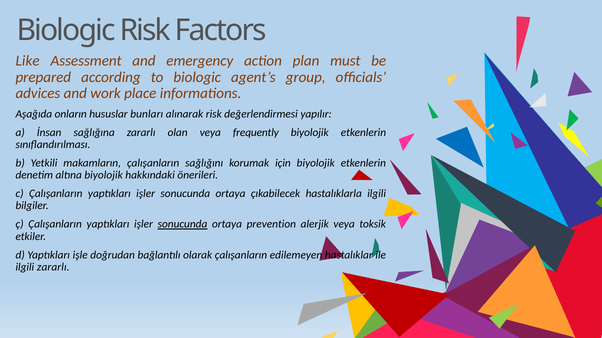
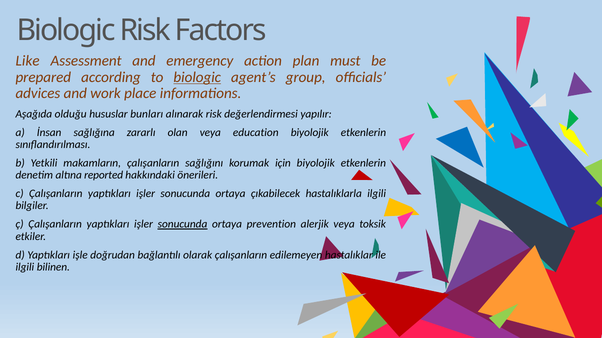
biologic underline: none -> present (197, 77)
onların: onların -> olduğu (71, 114)
frequently: frequently -> education (256, 133)
altına biyolojik: biyolojik -> reported (104, 175)
ilgili zararlı: zararlı -> bilinen (53, 267)
